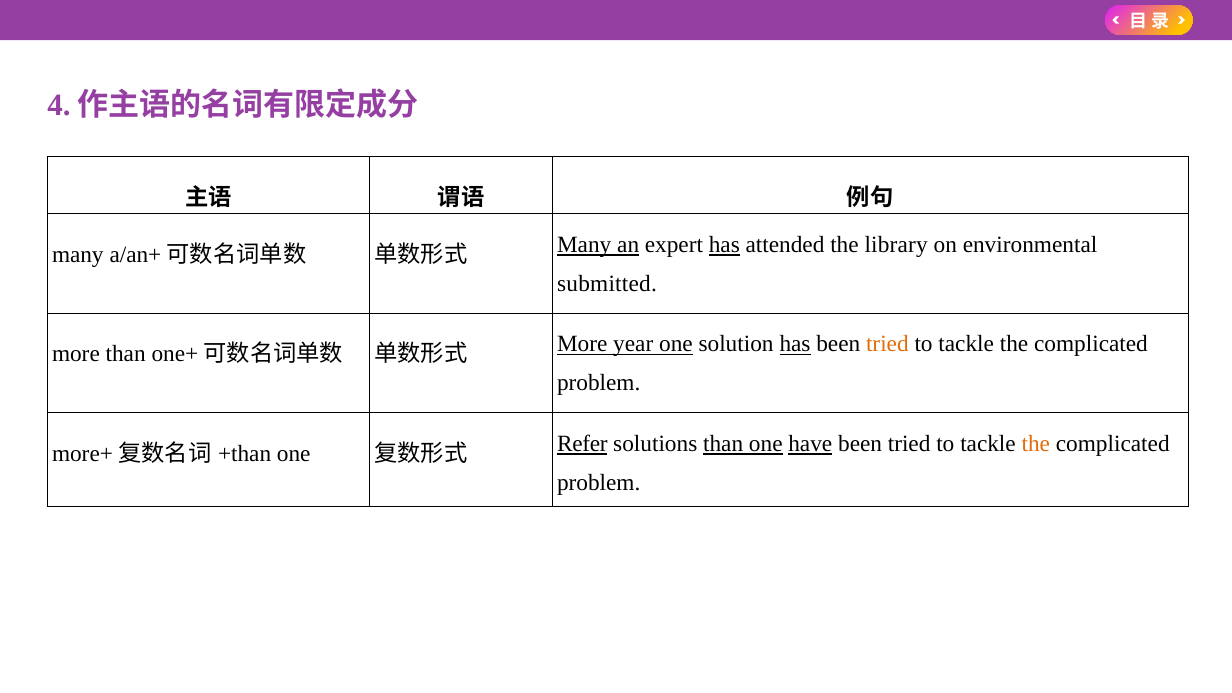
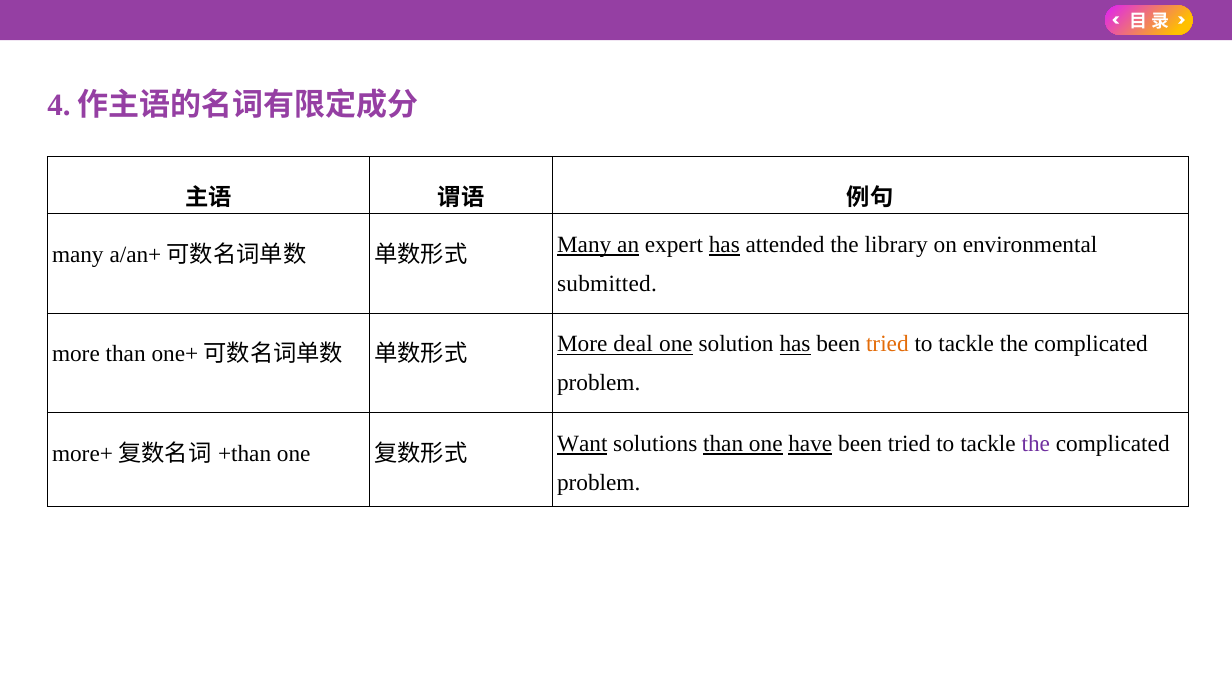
year: year -> deal (633, 344)
Refer: Refer -> Want (582, 443)
the colour: orange -> purple (1036, 443)
